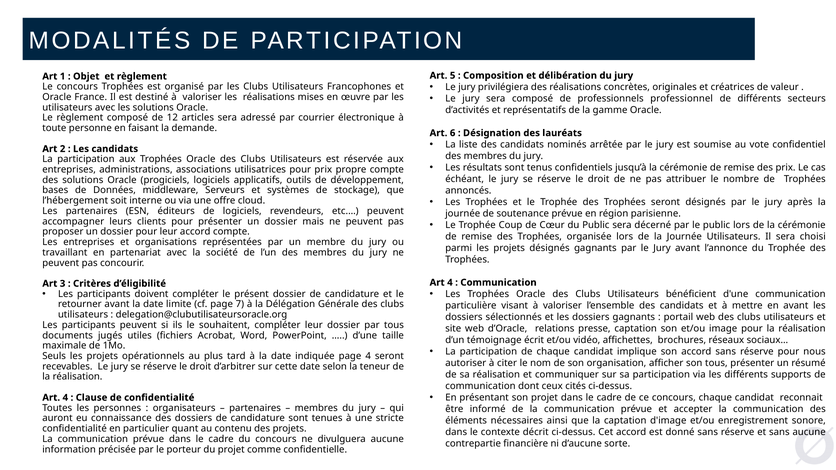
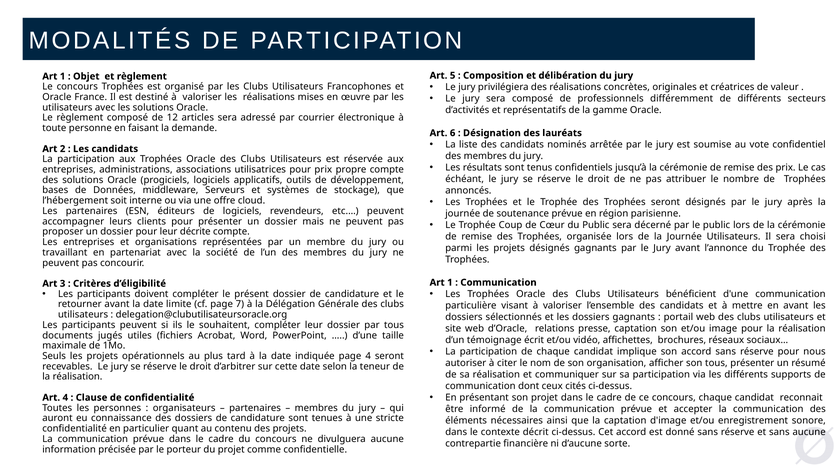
professionnel: professionnel -> différemment (682, 99)
leur accord: accord -> décrite (195, 232)
4: 4 -> 1 (450, 283)
